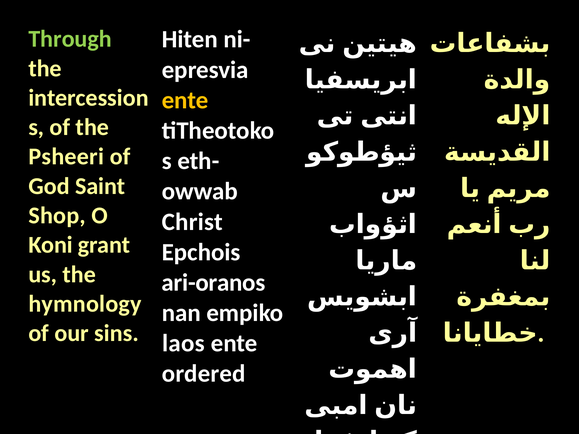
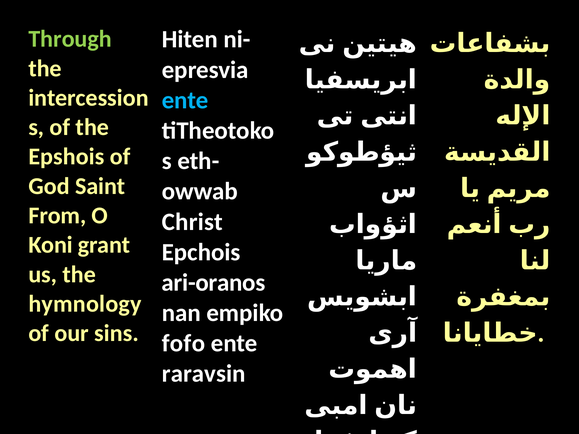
ente colour: yellow -> light blue (185, 100)
Psheeri: Psheeri -> Epshois (66, 157)
Shop: Shop -> From (57, 216)
laos: laos -> fofo (183, 344)
ordered: ordered -> raravsin (204, 374)
